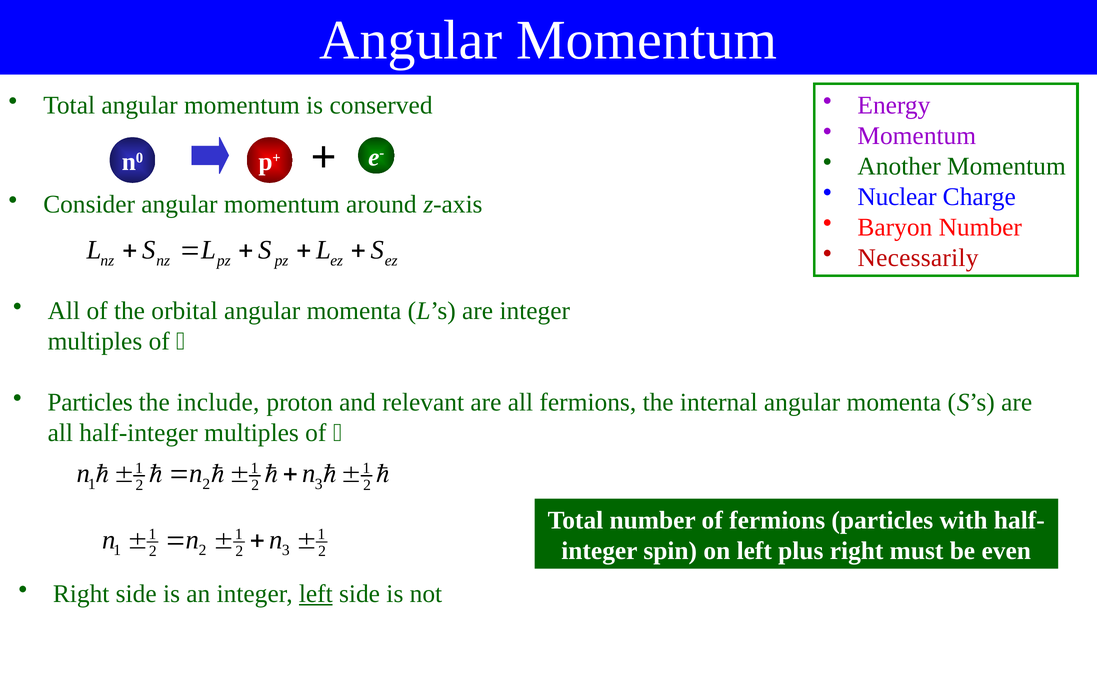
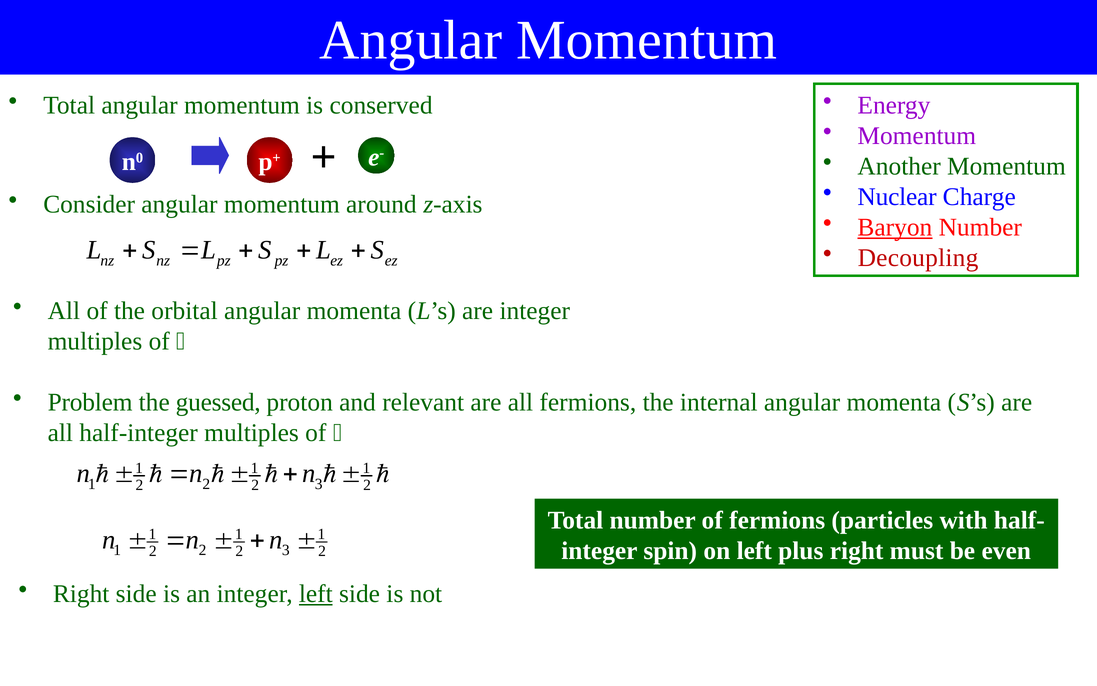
Baryon underline: none -> present (895, 227)
Necessarily: Necessarily -> Decoupling (918, 258)
Particles: Particles -> Problem (90, 402)
include: include -> guessed (218, 402)
